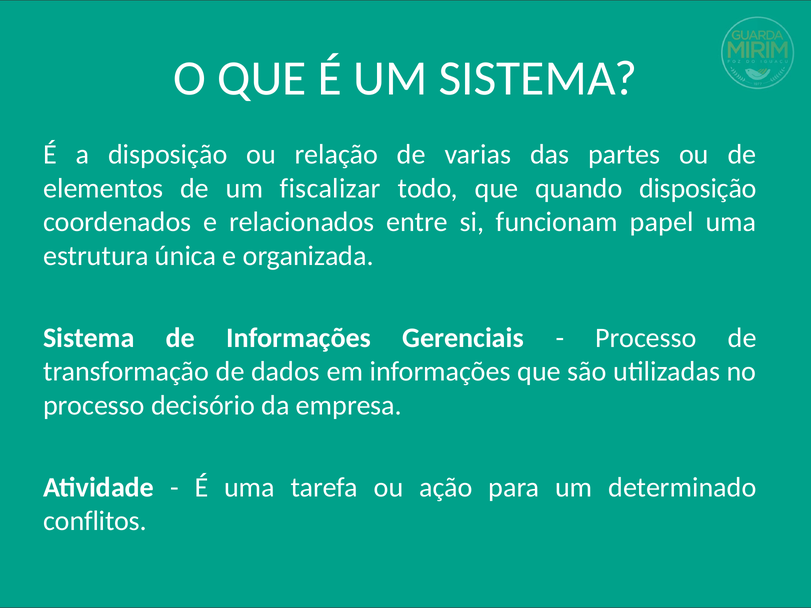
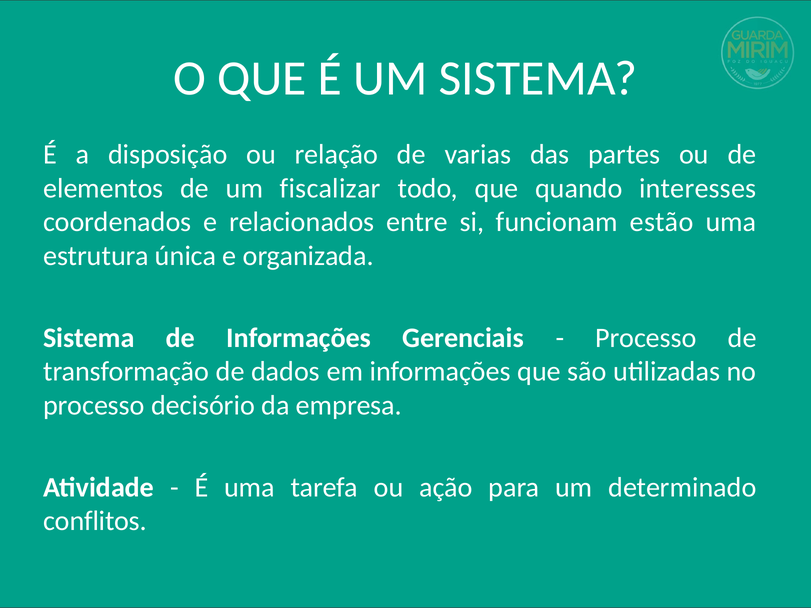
quando disposição: disposição -> interesses (698, 188)
papel: papel -> estão (662, 222)
